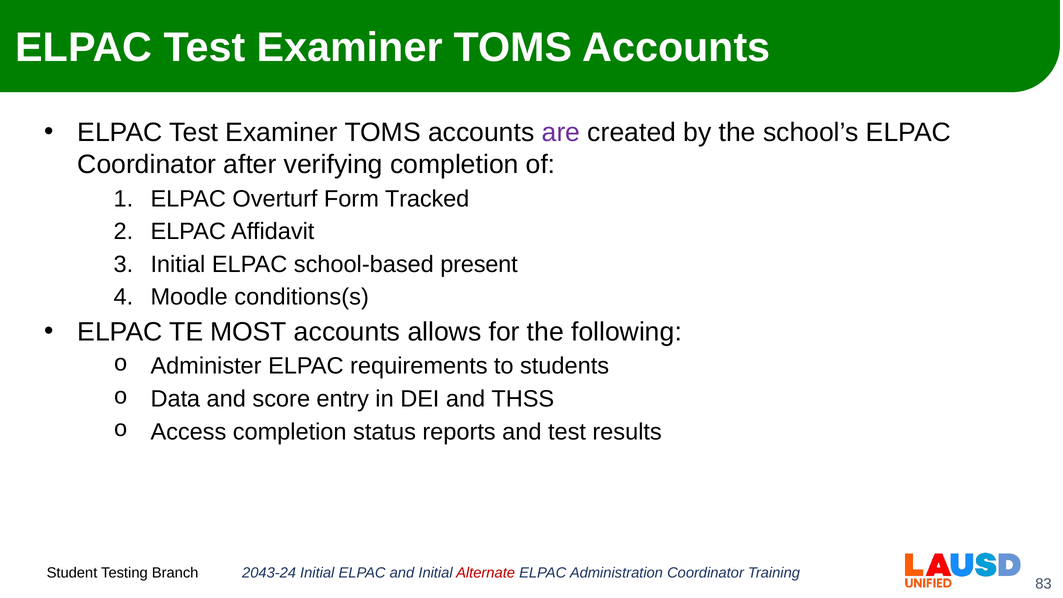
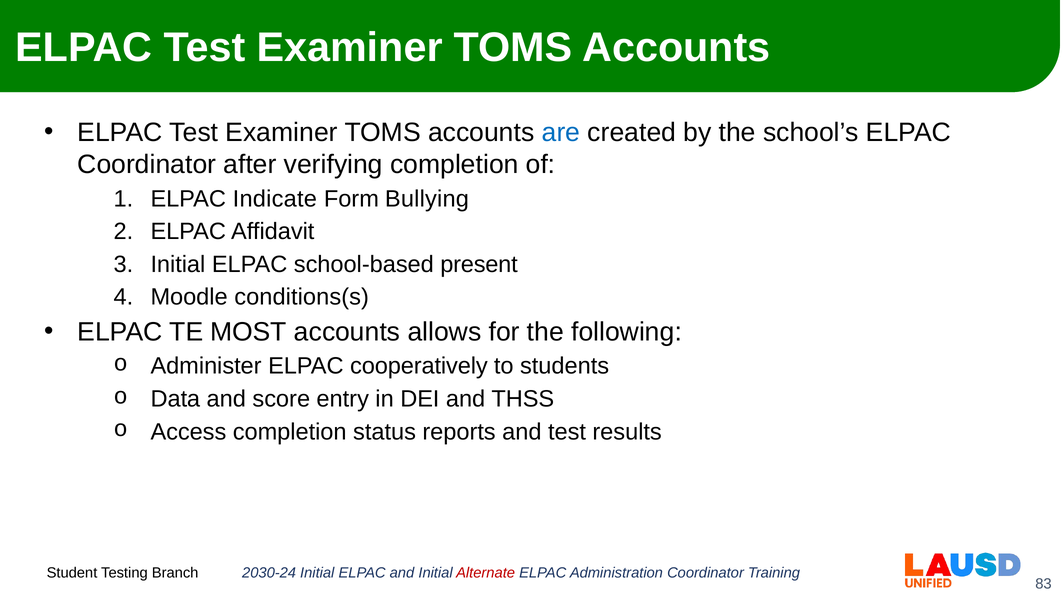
are colour: purple -> blue (561, 133)
Overturf: Overturf -> Indicate (275, 199)
Tracked: Tracked -> Bullying (427, 199)
requirements: requirements -> cooperatively (419, 366)
2043-24: 2043-24 -> 2030-24 (269, 573)
